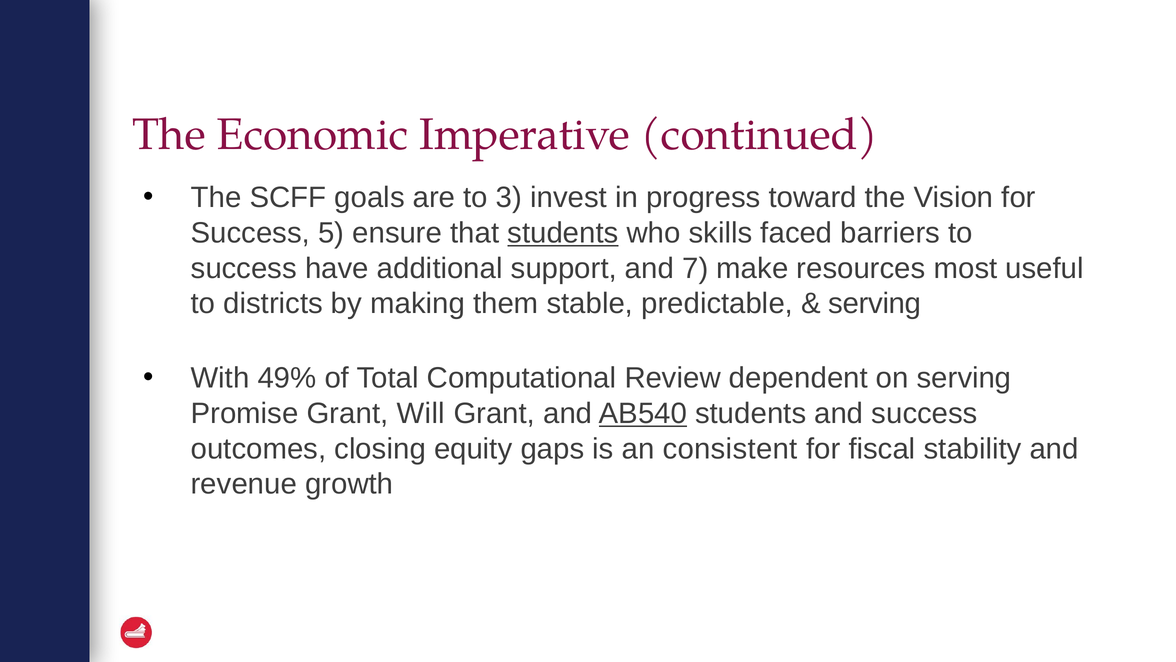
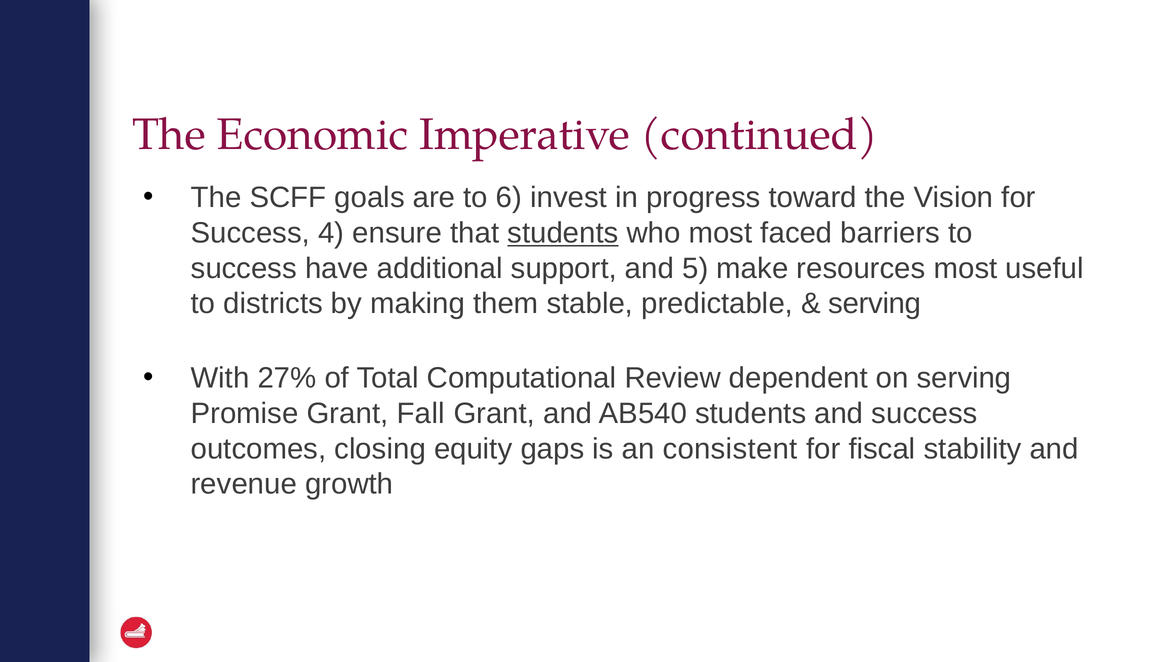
3: 3 -> 6 (509, 198)
5: 5 -> 4 (331, 233)
who skills: skills -> most (721, 233)
7: 7 -> 5 (695, 268)
49%: 49% -> 27% (287, 378)
Will: Will -> Fall (421, 413)
AB540 underline: present -> none (643, 413)
